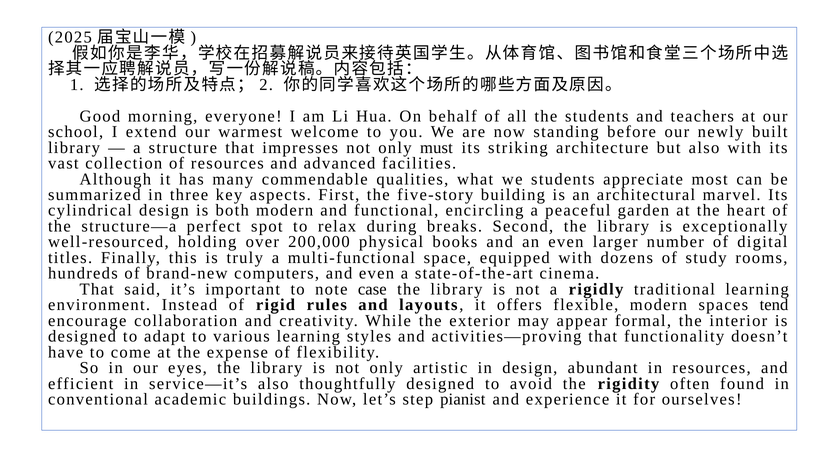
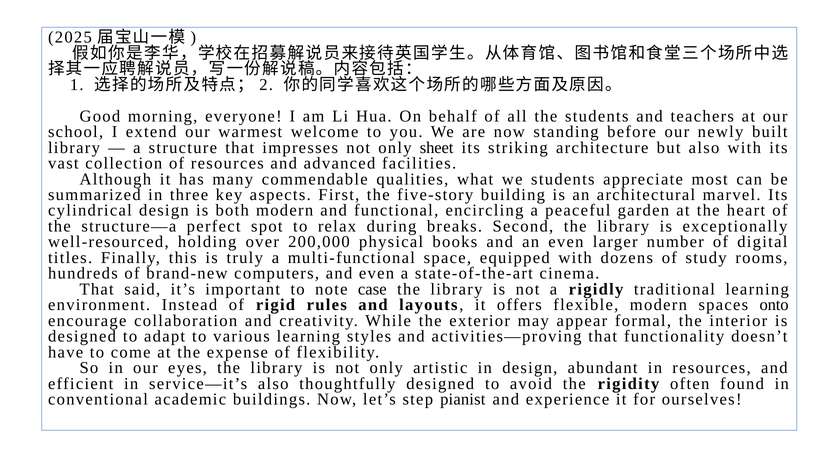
must: must -> sheet (437, 148)
tend: tend -> onto (774, 305)
